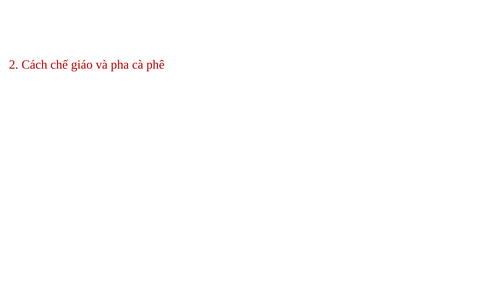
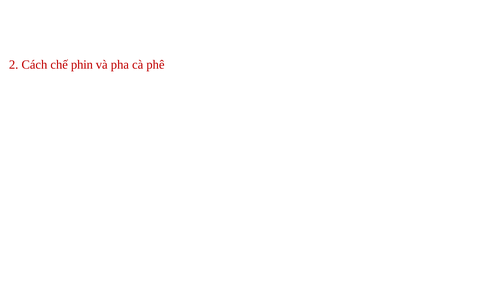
giáo: giáo -> phin (82, 65)
